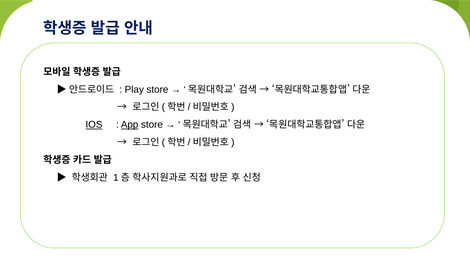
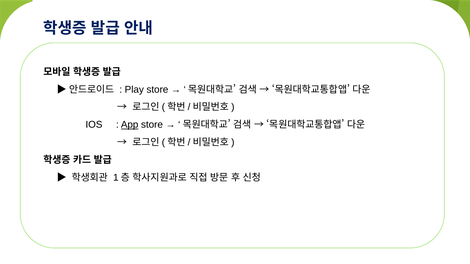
IOS underline: present -> none (94, 125)
